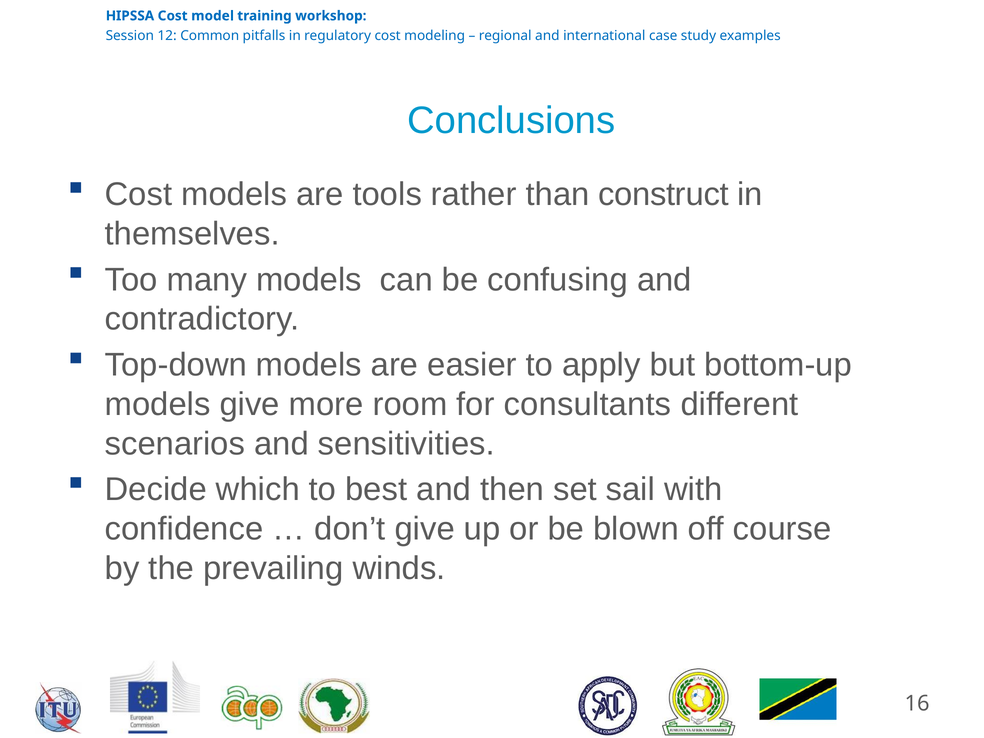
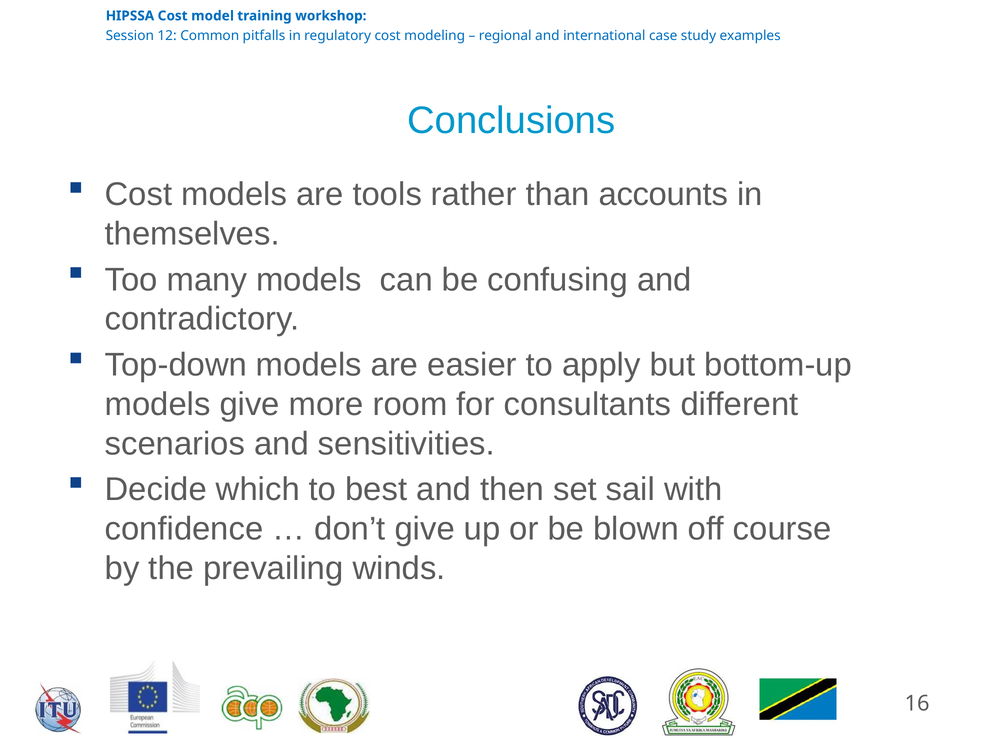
construct: construct -> accounts (663, 194)
